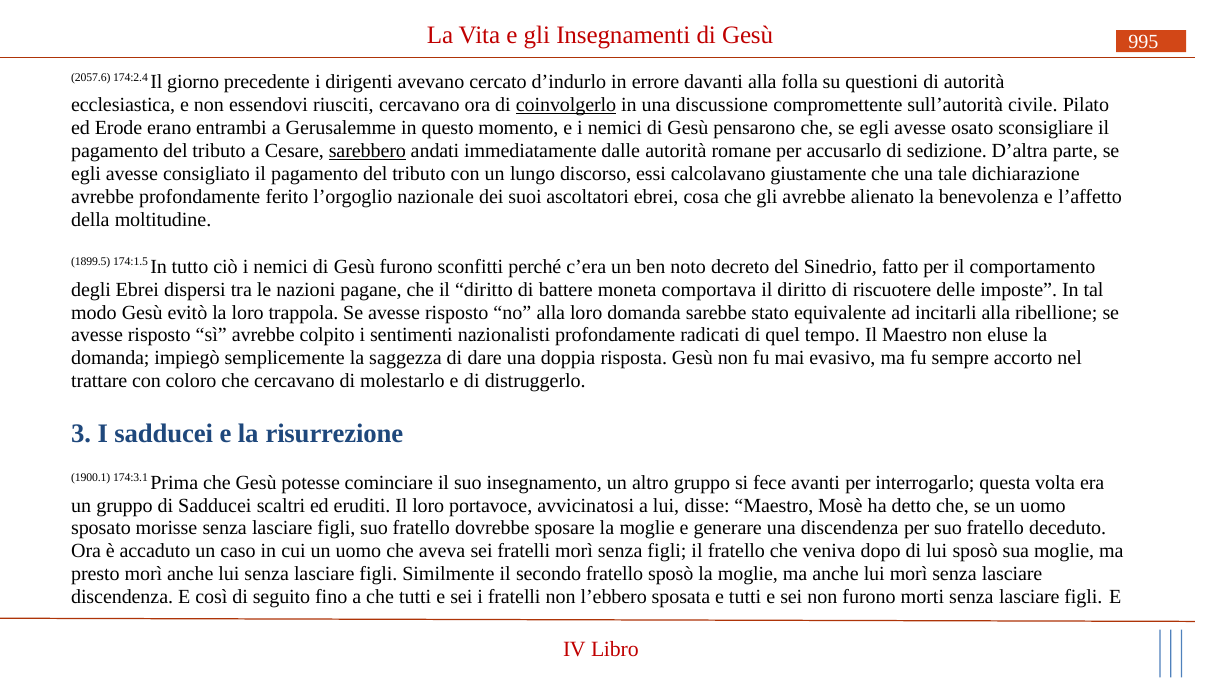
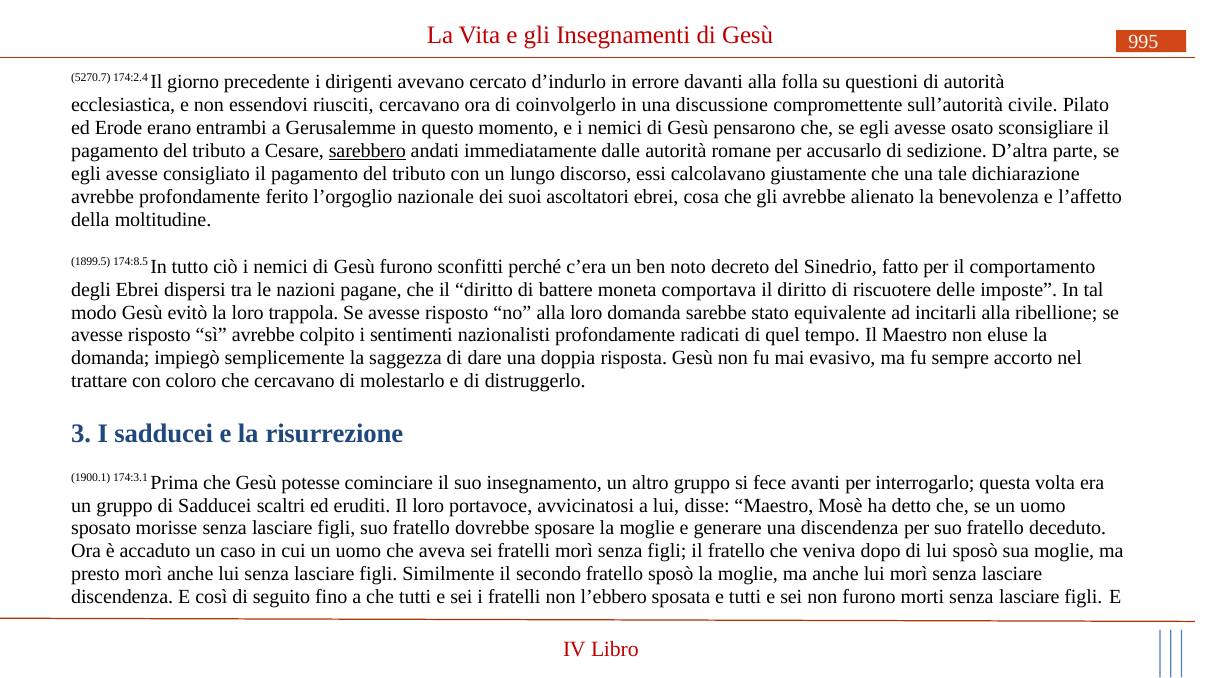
2057.6: 2057.6 -> 5270.7 (91, 77)
coinvolgerlo underline: present -> none (566, 105)
174:1.5: 174:1.5 -> 174:8.5 (131, 262)
